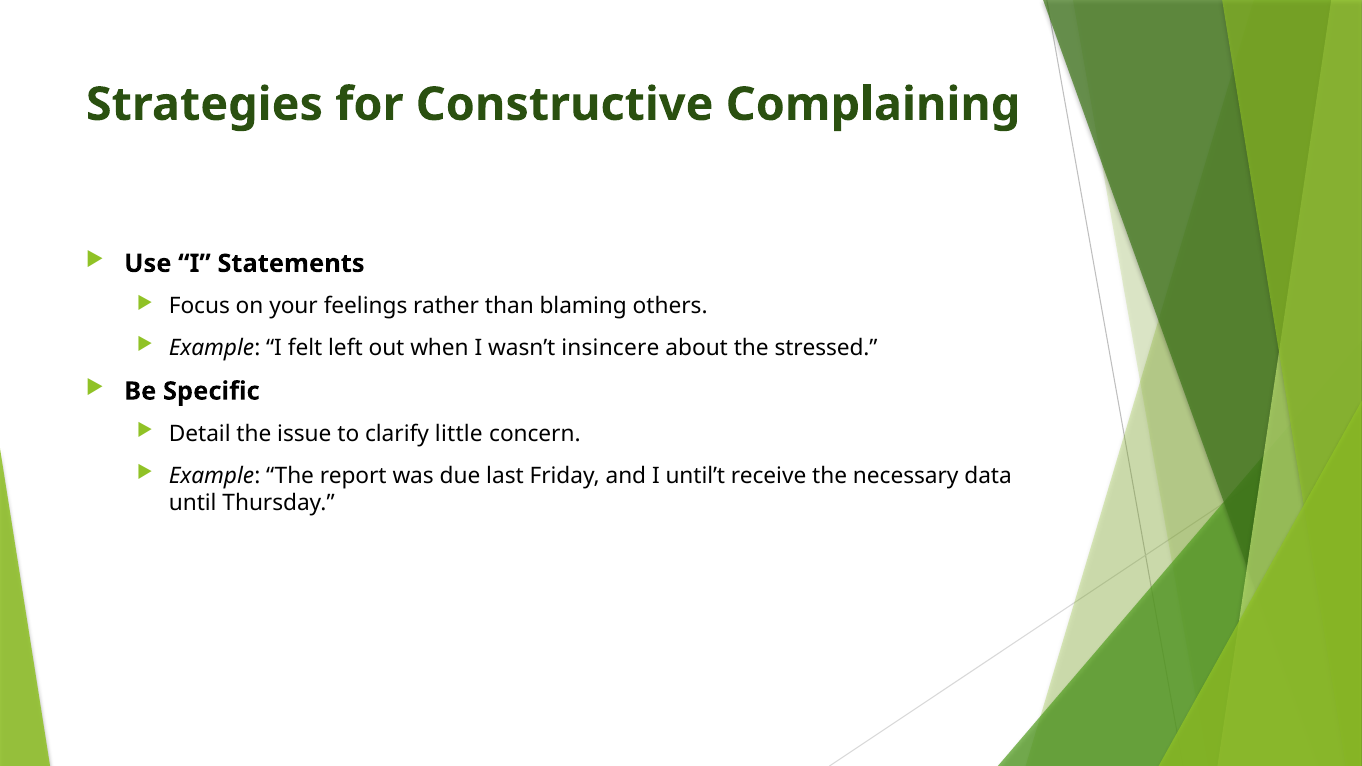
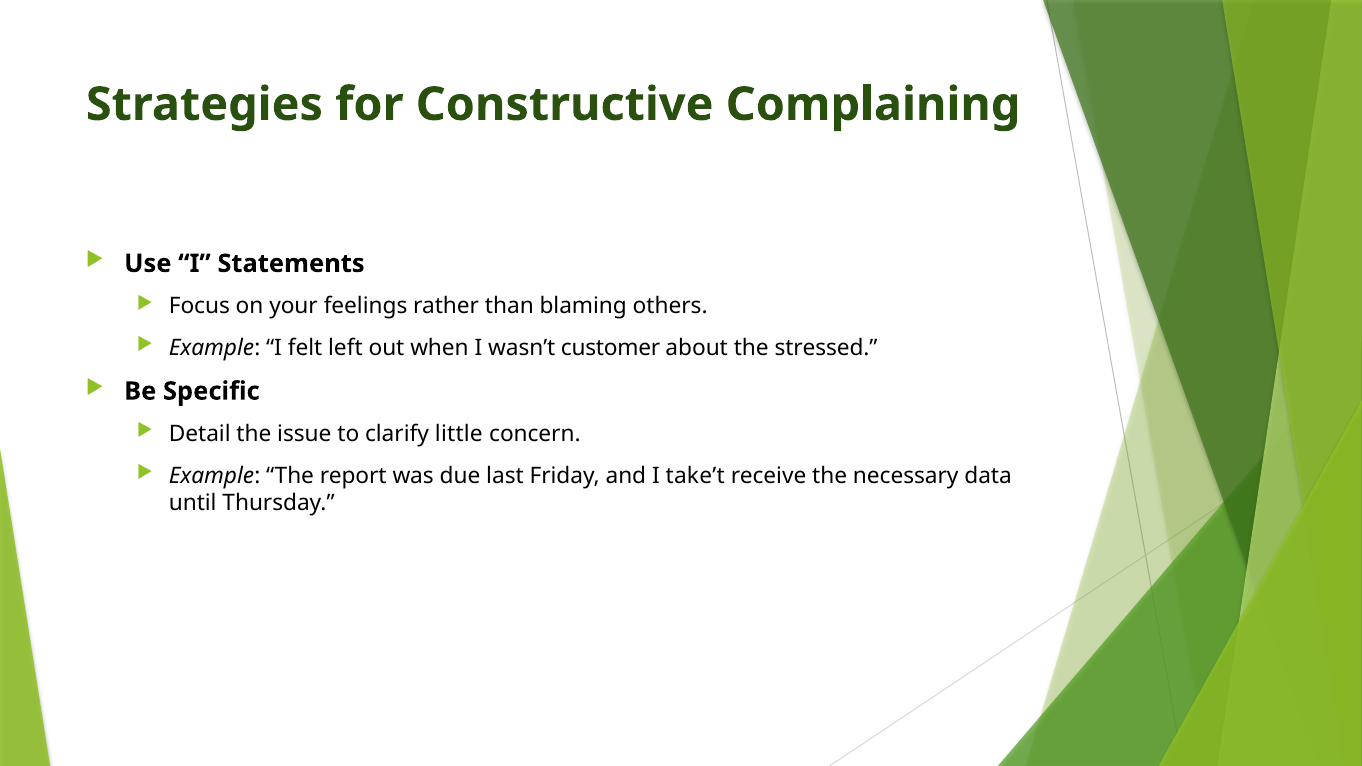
insincere: insincere -> customer (611, 348)
until’t: until’t -> take’t (695, 476)
